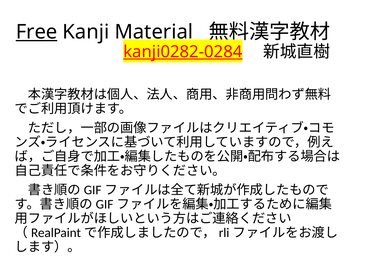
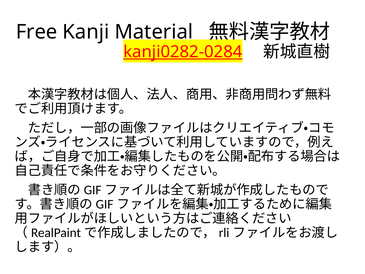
Free underline: present -> none (37, 32)
